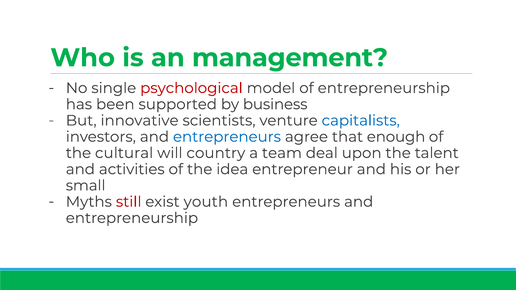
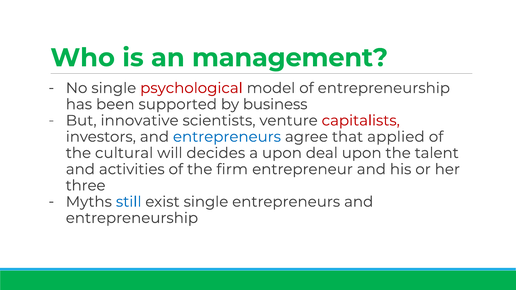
capitalists colour: blue -> red (361, 121)
enough: enough -> applied (396, 137)
country: country -> decides (216, 153)
a team: team -> upon (282, 153)
idea: idea -> firm (232, 169)
small: small -> three (86, 186)
still colour: red -> blue (129, 202)
exist youth: youth -> single (206, 202)
